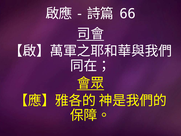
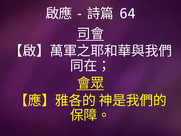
66: 66 -> 64 (128, 14)
